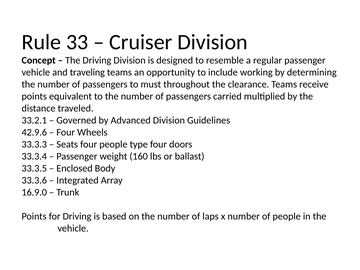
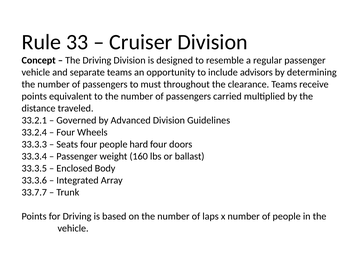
traveling: traveling -> separate (87, 72)
working: working -> advisors (256, 72)
42.9.6: 42.9.6 -> 33.2.4 (34, 132)
type: type -> hard (139, 144)
16.9.0: 16.9.0 -> 33.7.7 (34, 192)
